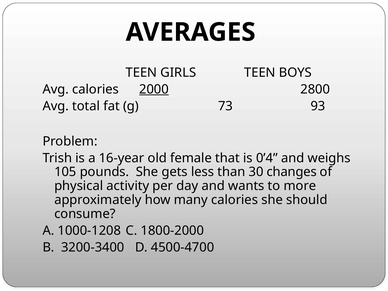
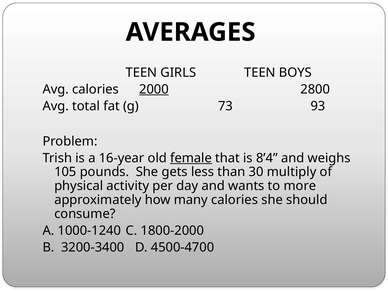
female underline: none -> present (191, 158)
0’4: 0’4 -> 8’4 (267, 158)
changes: changes -> multiply (292, 172)
1000-1208: 1000-1208 -> 1000-1240 (89, 231)
